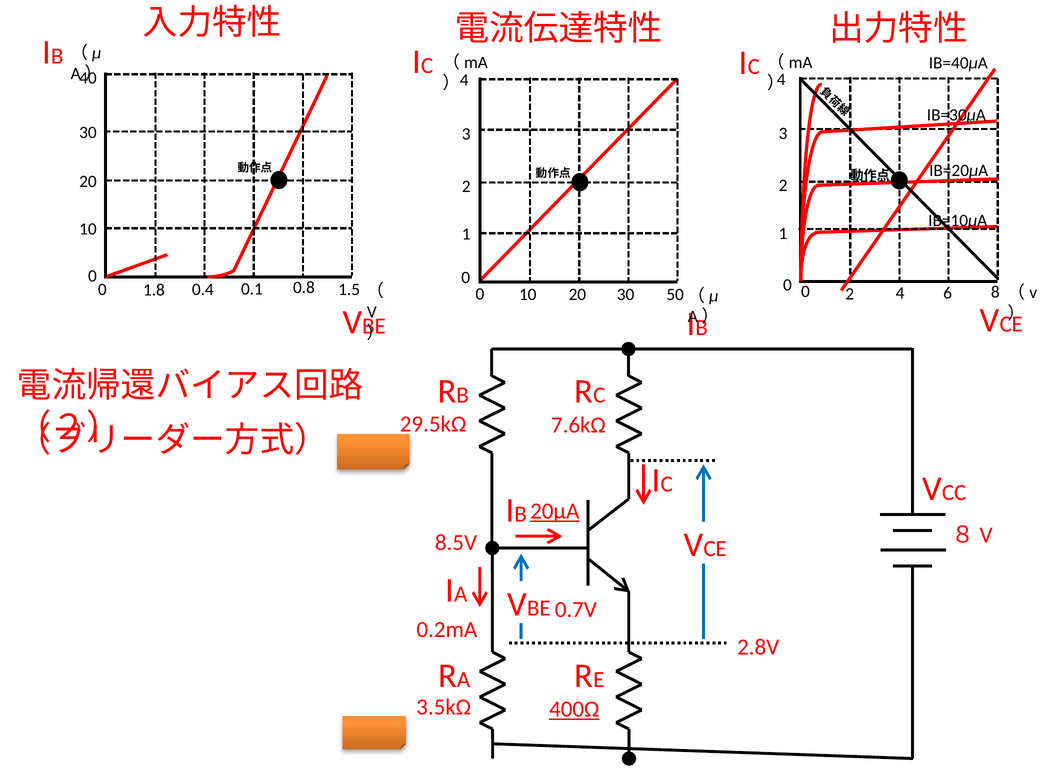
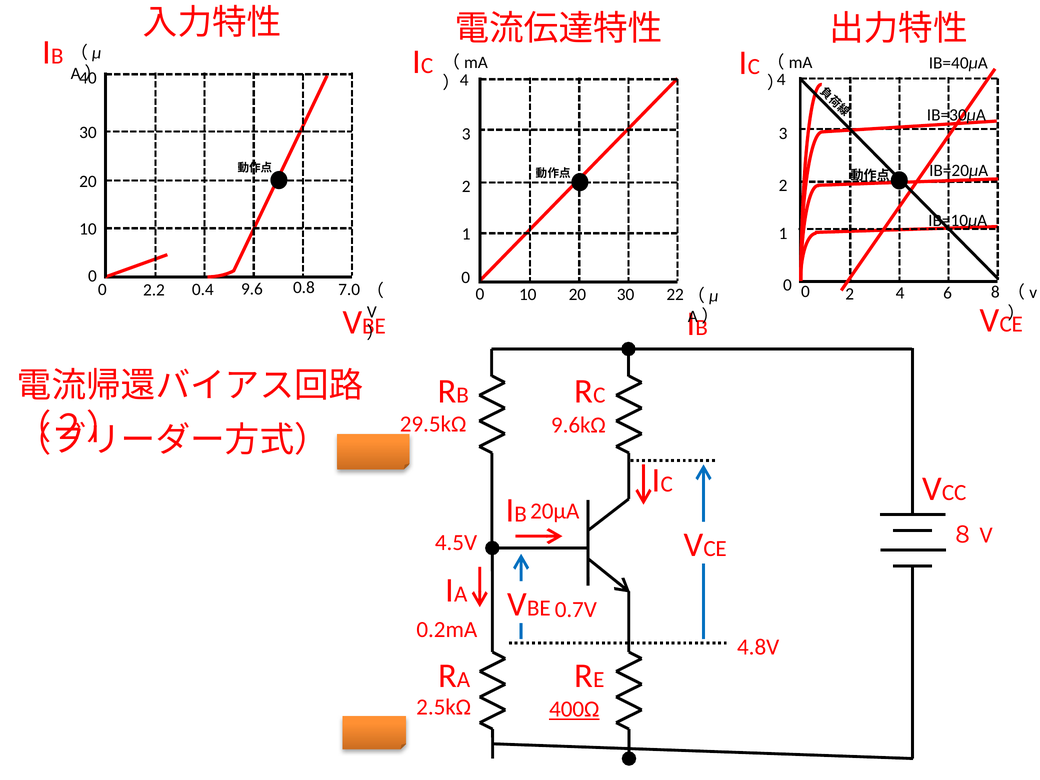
0.1: 0.1 -> 9.6 (252, 289)
1.5: 1.5 -> 7.0 (349, 289)
1.8: 1.8 -> 2.2 (154, 290)
50: 50 -> 22 (675, 295)
7.6kΩ: 7.6kΩ -> 9.6kΩ (578, 425)
20μA underline: present -> none (555, 511)
8.5V: 8.5V -> 4.5V (456, 542)
2.8V: 2.8V -> 4.8V (758, 647)
3.5kΩ: 3.5kΩ -> 2.5kΩ (444, 707)
